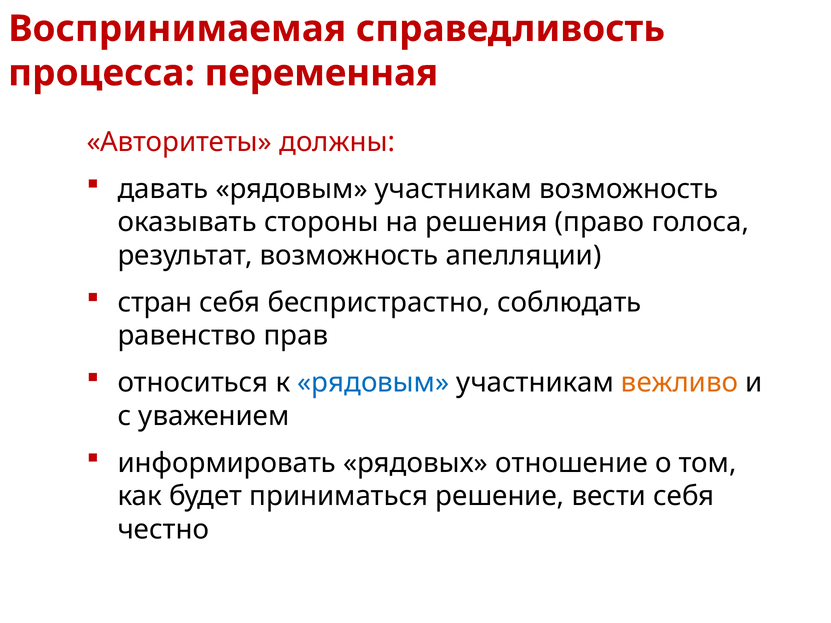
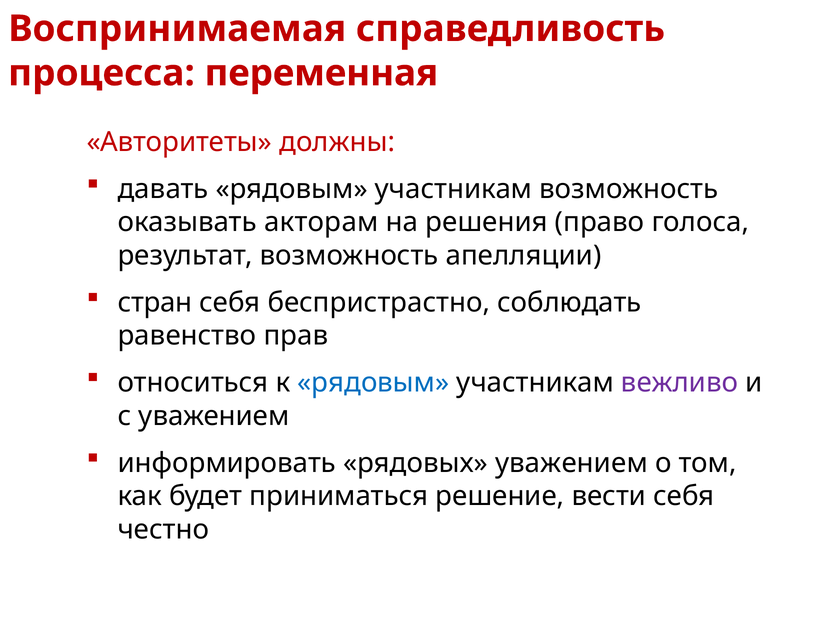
стороны: стороны -> акторам (321, 222)
вежливо colour: orange -> purple (680, 383)
рядовых отношение: отношение -> уважением (571, 463)
